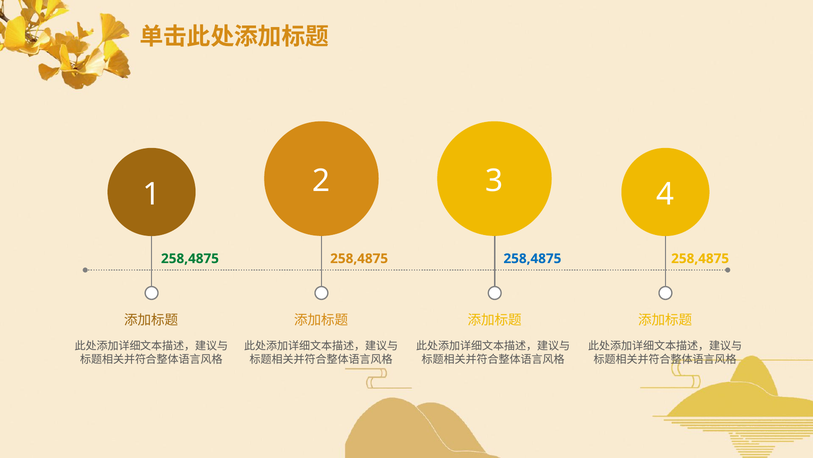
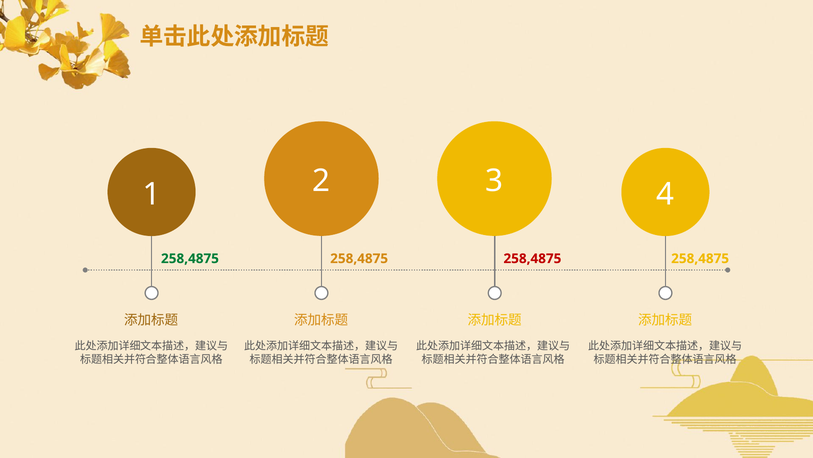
258,4875 colour: blue -> red (532, 258)
